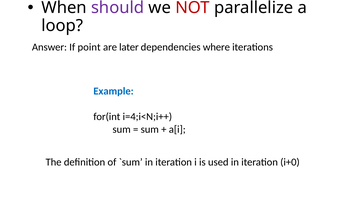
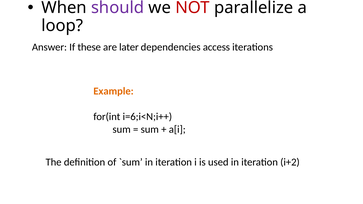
point: point -> these (89, 47)
where: where -> access (216, 47)
Example colour: blue -> orange (114, 91)
i=4;i<N;i++: i=4;i<N;i++ -> i=6;i<N;i++ (147, 117)
i+0: i+0 -> i+2 (290, 162)
